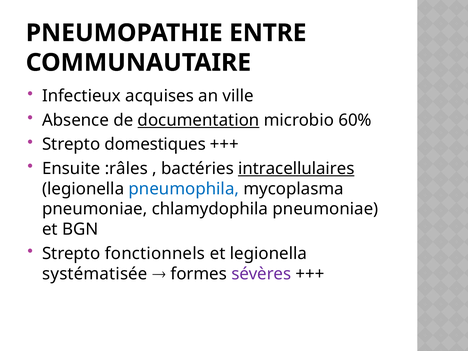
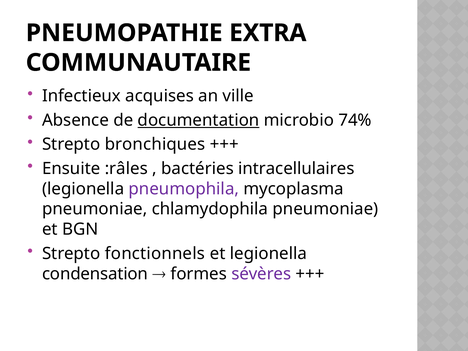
ENTRE: ENTRE -> EXTRA (268, 33)
60%: 60% -> 74% (355, 120)
domestiques: domestiques -> bronchiques (155, 144)
intracellulaires underline: present -> none (296, 169)
pneumophila colour: blue -> purple (184, 189)
systématisée: systématisée -> condensation (95, 274)
